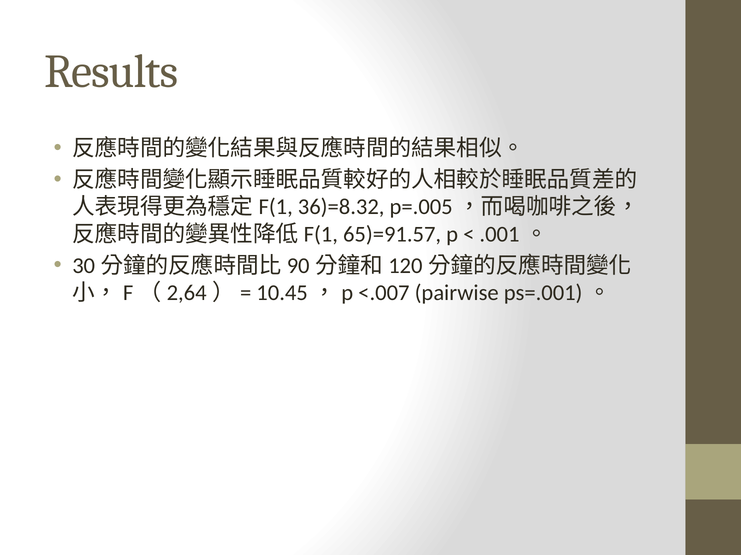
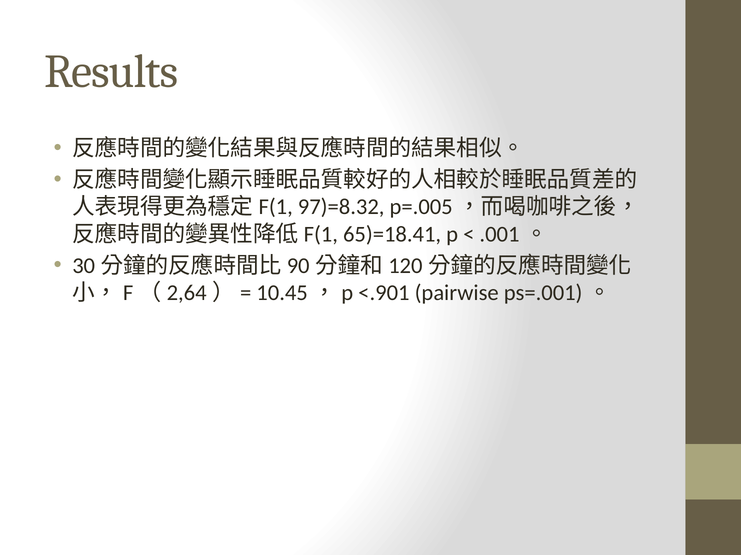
36)=8.32: 36)=8.32 -> 97)=8.32 (341, 207)
65)=91.57: 65)=91.57 -> 65)=18.41 (392, 234)
<.007: <.007 -> <.901 (384, 293)
